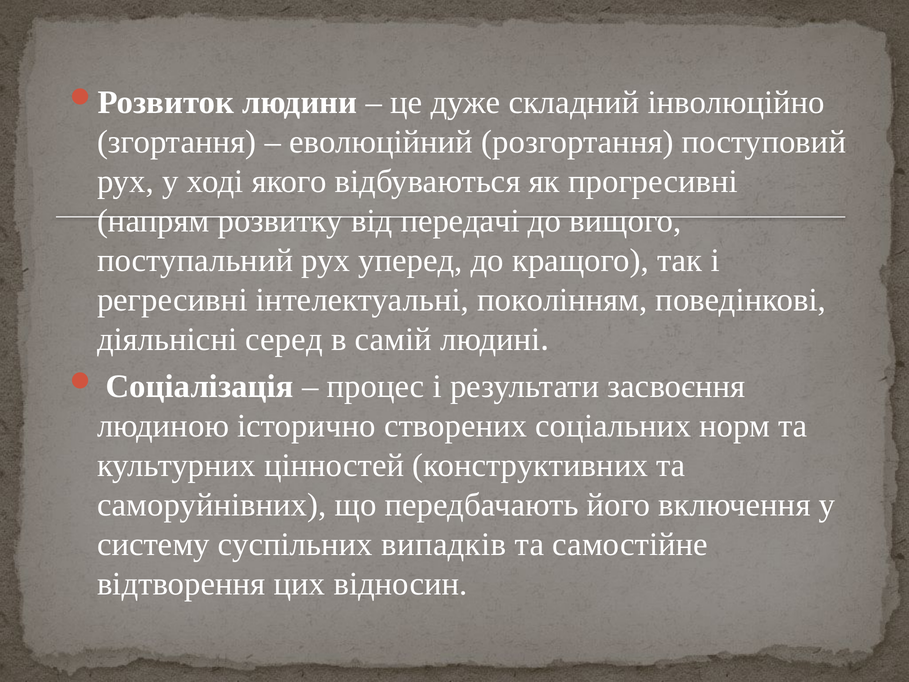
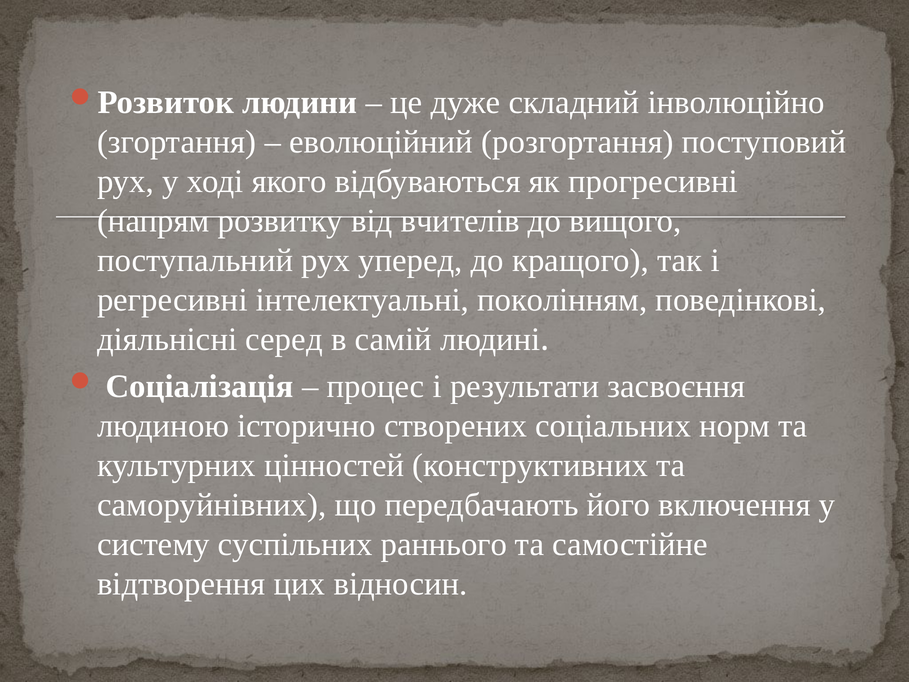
передачі: передачі -> вчителів (460, 221)
випадків: випадків -> раннього (444, 544)
